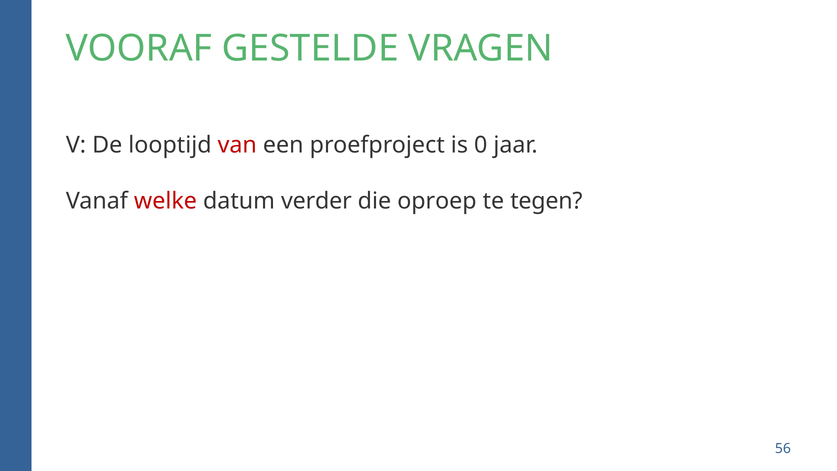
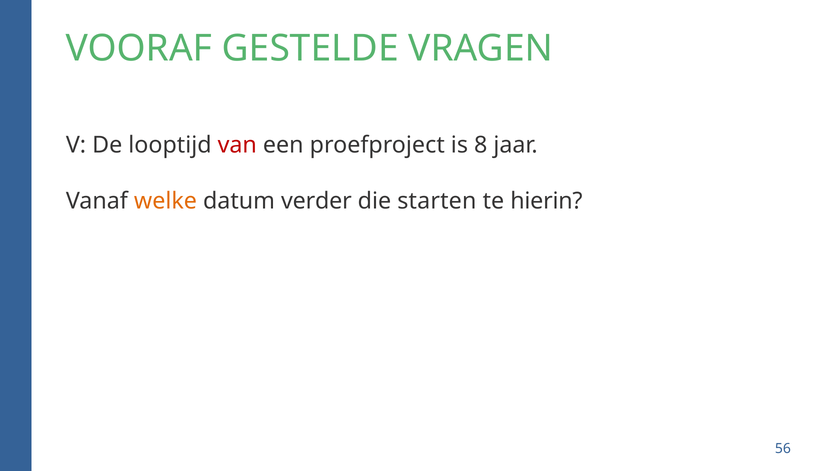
0: 0 -> 8 (481, 145)
welke colour: red -> orange (165, 201)
oproep: oproep -> starten (437, 201)
tegen: tegen -> hierin (546, 201)
